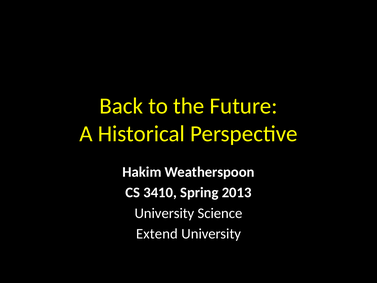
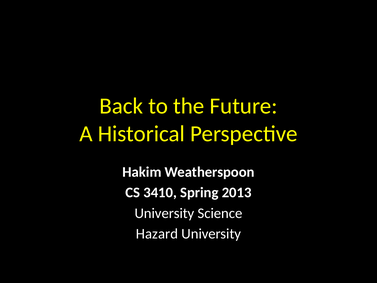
Extend: Extend -> Hazard (157, 234)
